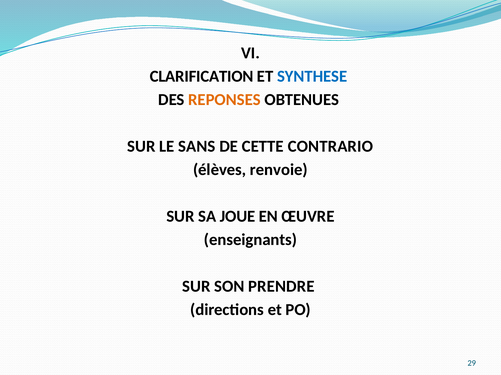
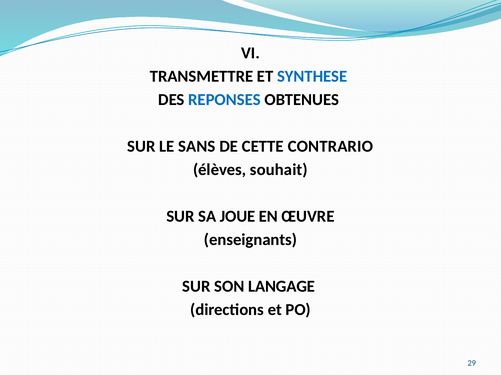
CLARIFICATION: CLARIFICATION -> TRANSMETTRE (202, 77)
REPONSES colour: orange -> blue (225, 100)
renvoie: renvoie -> souhait (279, 170)
PRENDRE: PRENDRE -> LANGAGE (282, 287)
